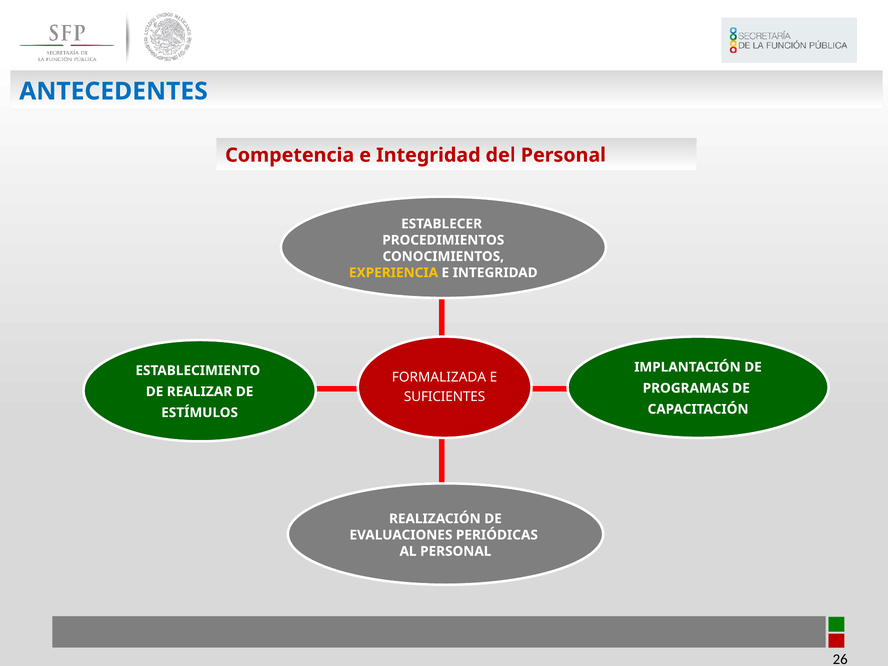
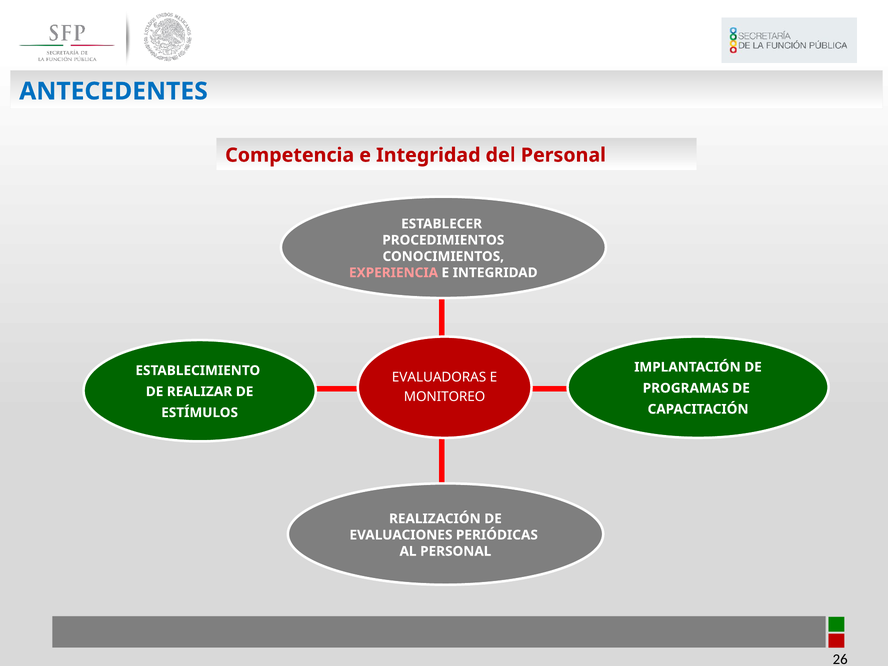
EXPERIENCIA colour: yellow -> pink (394, 273)
FORMALIZADA: FORMALIZADA -> EVALUADORAS (439, 377)
SUFICIENTES: SUFICIENTES -> MONITOREO (445, 397)
